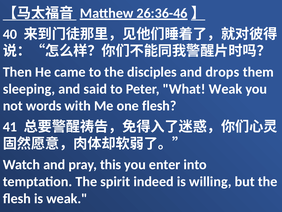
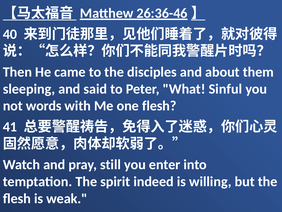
drops: drops -> about (222, 72)
What Weak: Weak -> Sinful (225, 89)
this: this -> still (111, 164)
